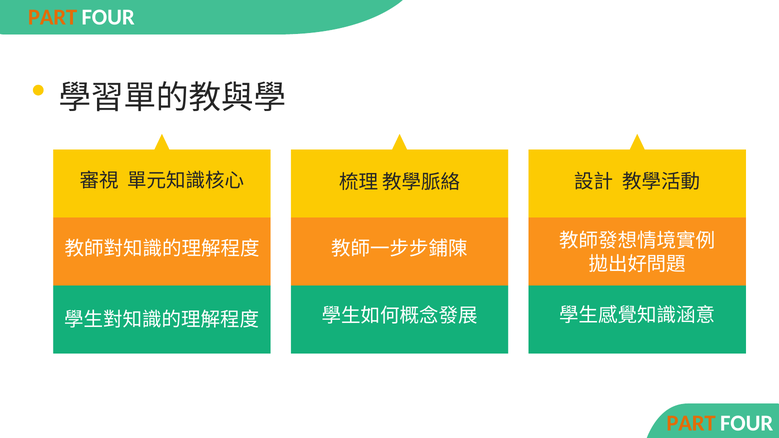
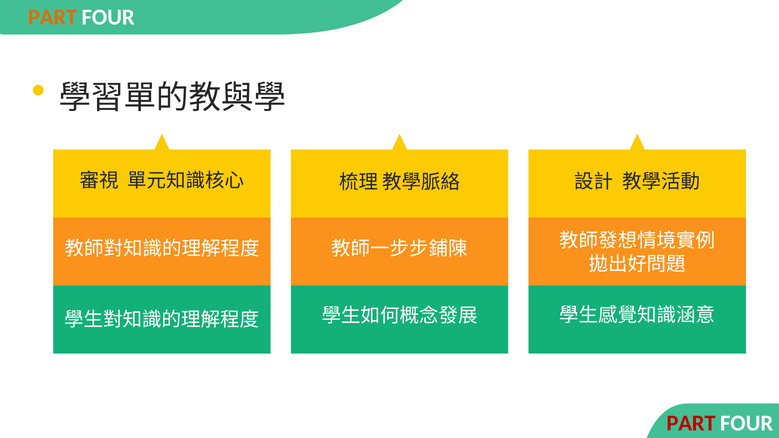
PART colour: orange -> red (691, 423)
